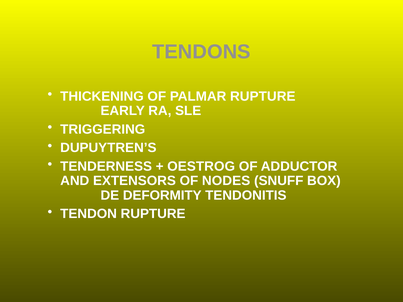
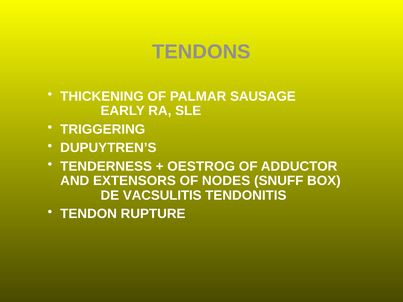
PALMAR RUPTURE: RUPTURE -> SAUSAGE (263, 96)
DEFORMITY: DEFORMITY -> VACSULITIS (162, 196)
